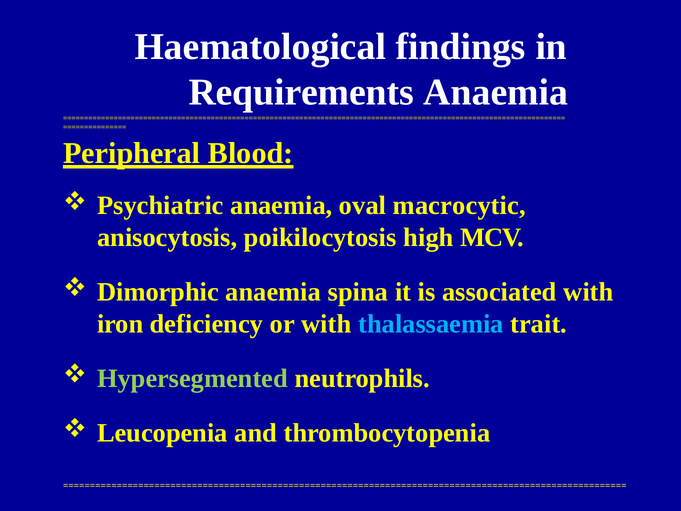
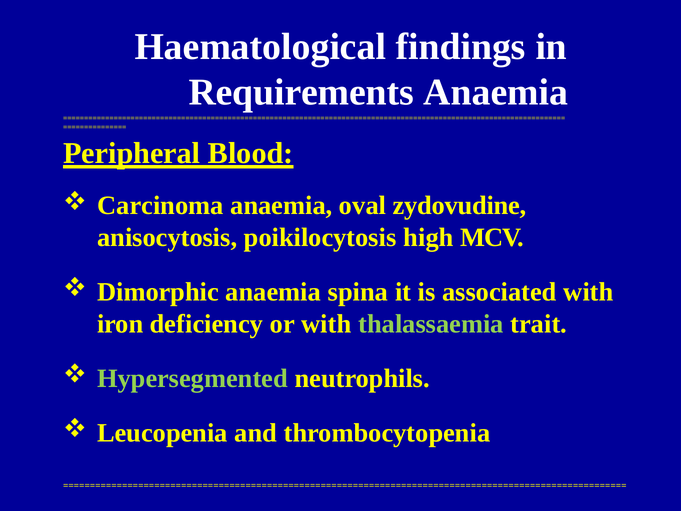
Psychiatric: Psychiatric -> Carcinoma (160, 206)
macrocytic: macrocytic -> zydovudine (460, 206)
thalassaemia colour: light blue -> light green (431, 324)
